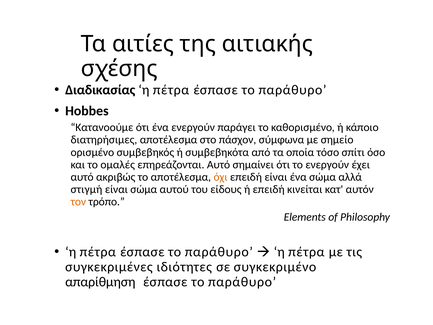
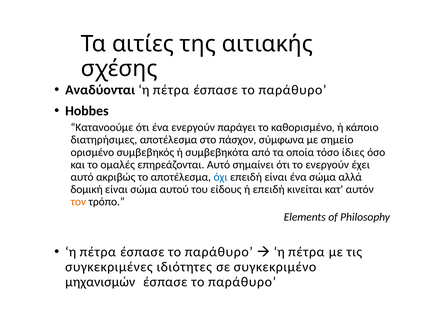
Διαδικασίας: Διαδικασίας -> Αναδύονται (100, 90)
σπίτι: σπίτι -> ίδιες (353, 152)
όχι colour: orange -> blue (221, 177)
στιγμή: στιγμή -> δομική (87, 189)
απαρίθμηση: απαρίθμηση -> μηχανισμών (100, 282)
